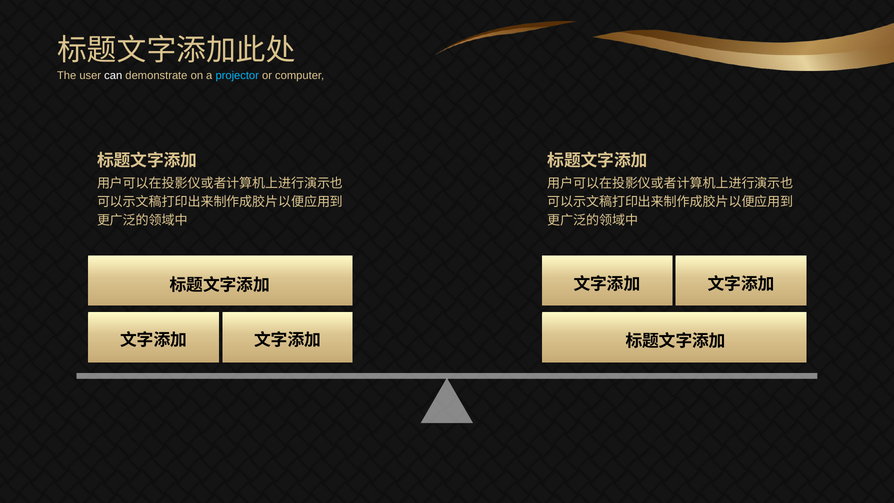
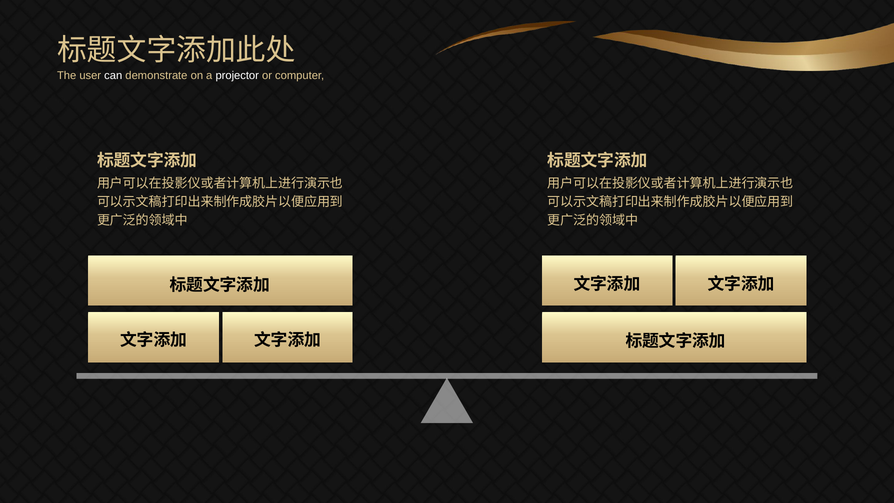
projector colour: light blue -> white (237, 76)
